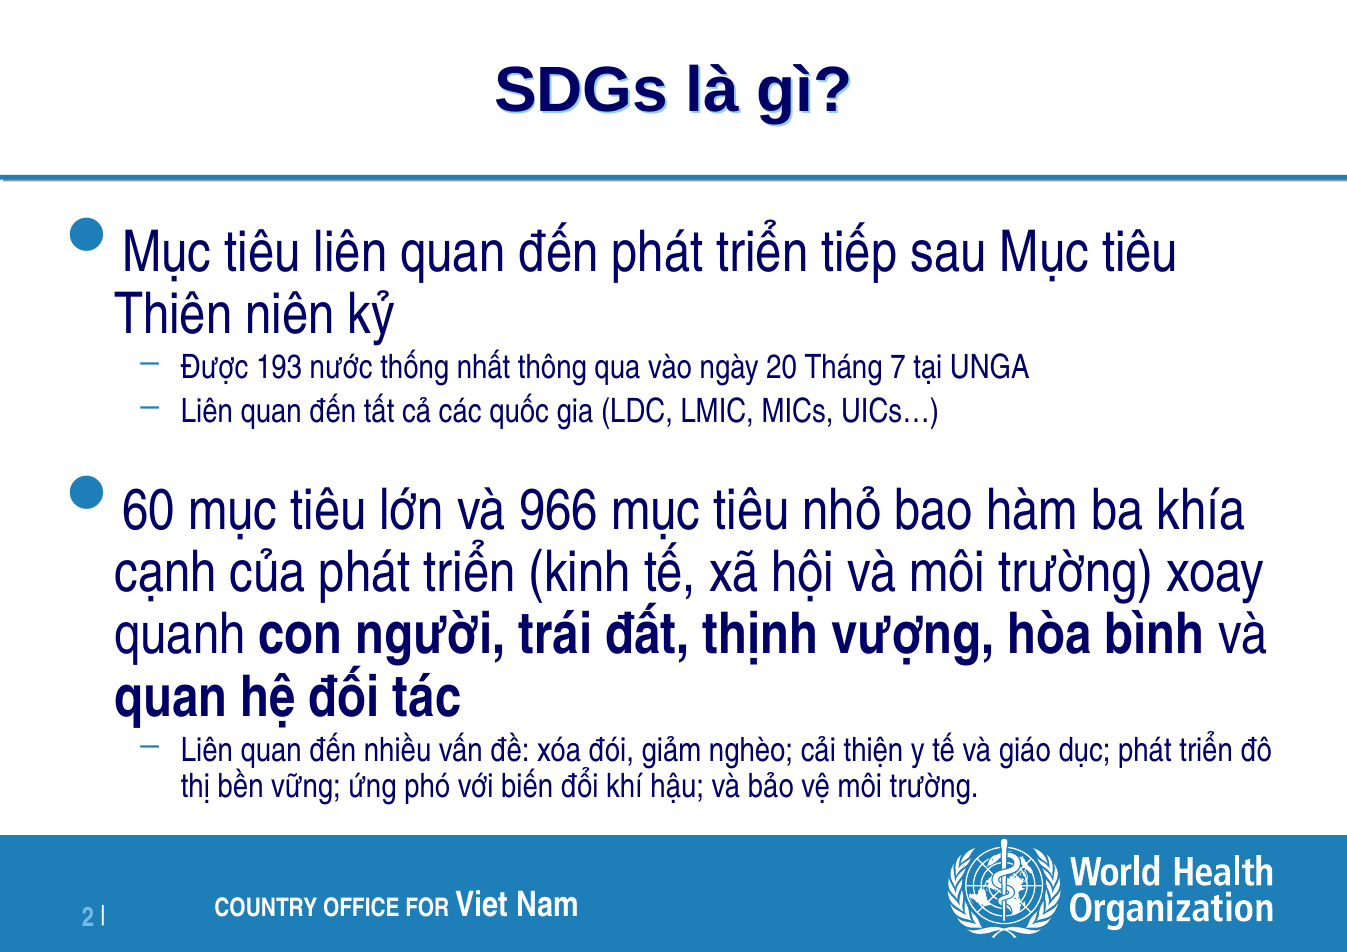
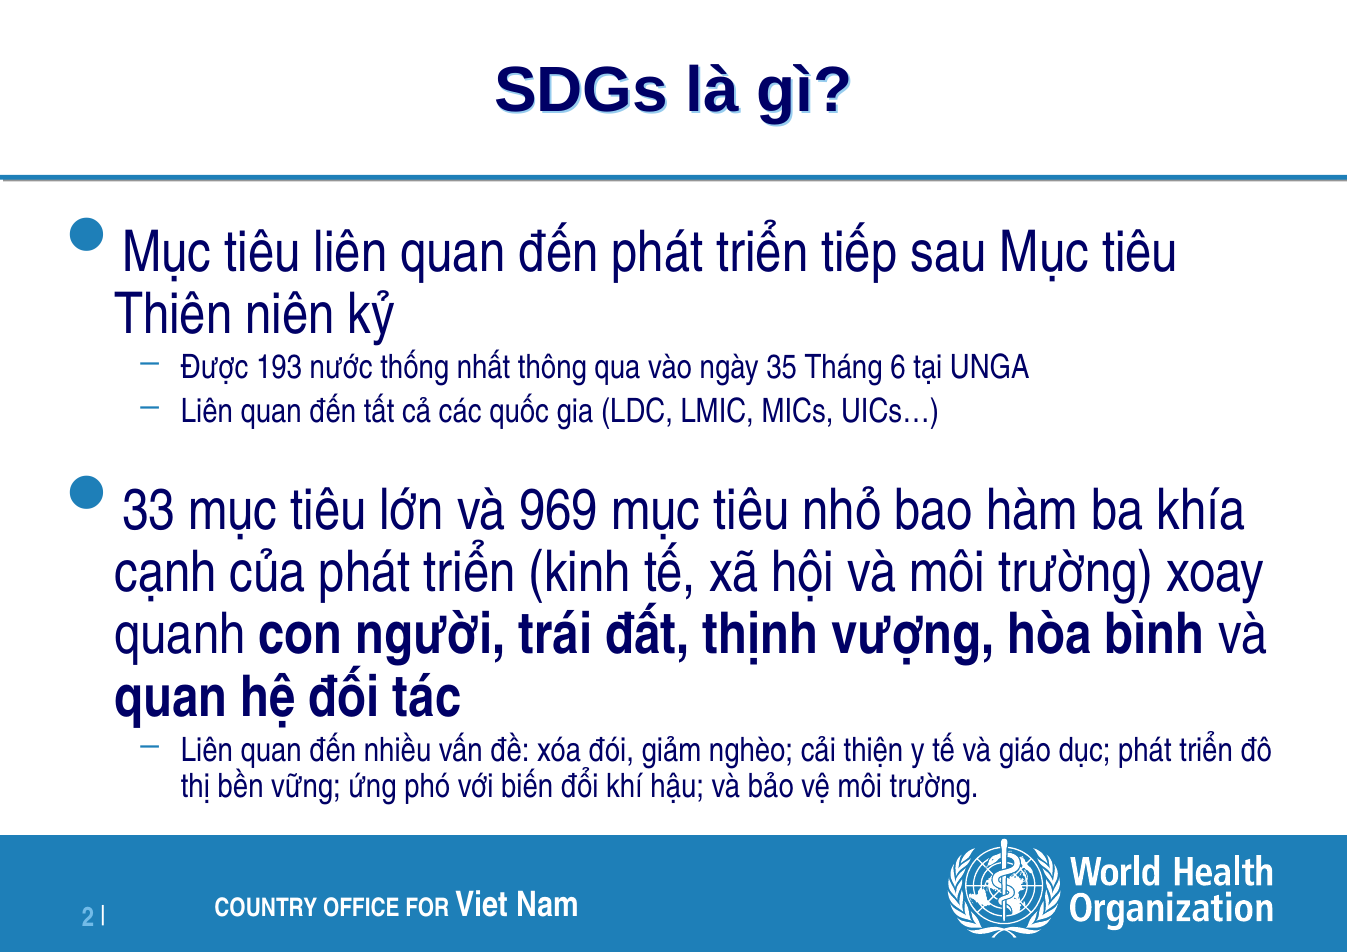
20: 20 -> 35 (782, 368)
7: 7 -> 6 (898, 368)
60: 60 -> 33 (149, 511)
966: 966 -> 969 (559, 511)
